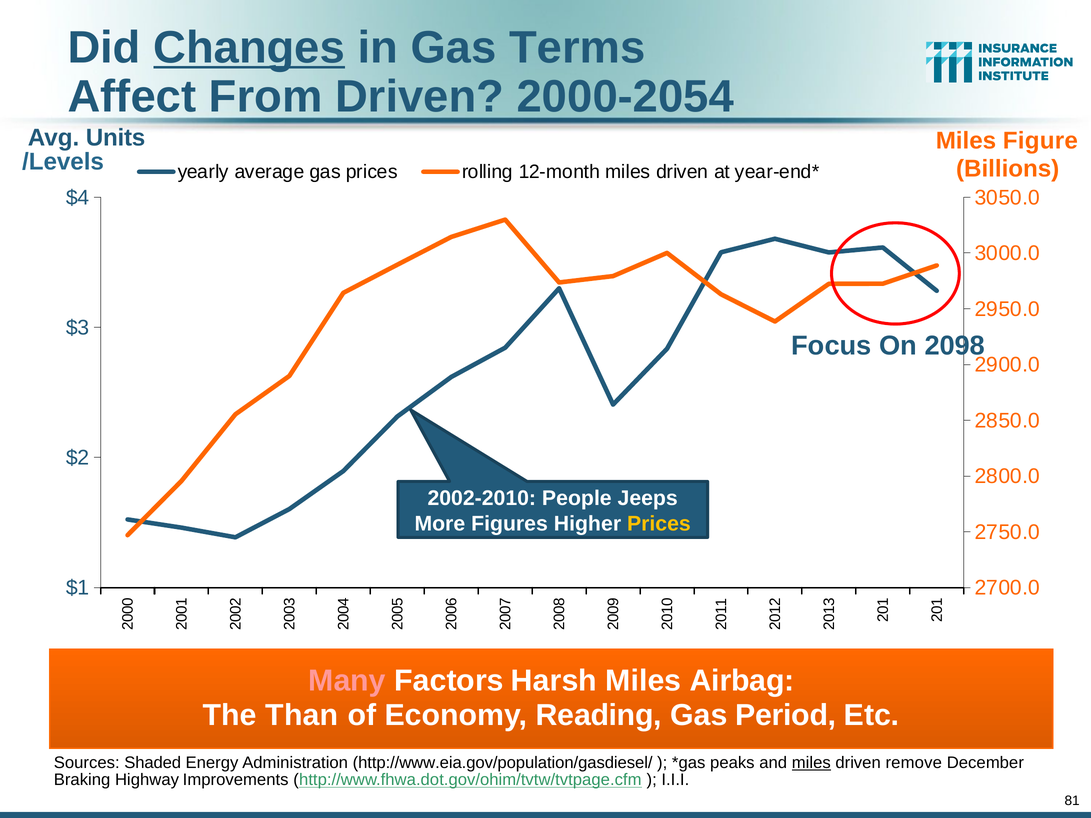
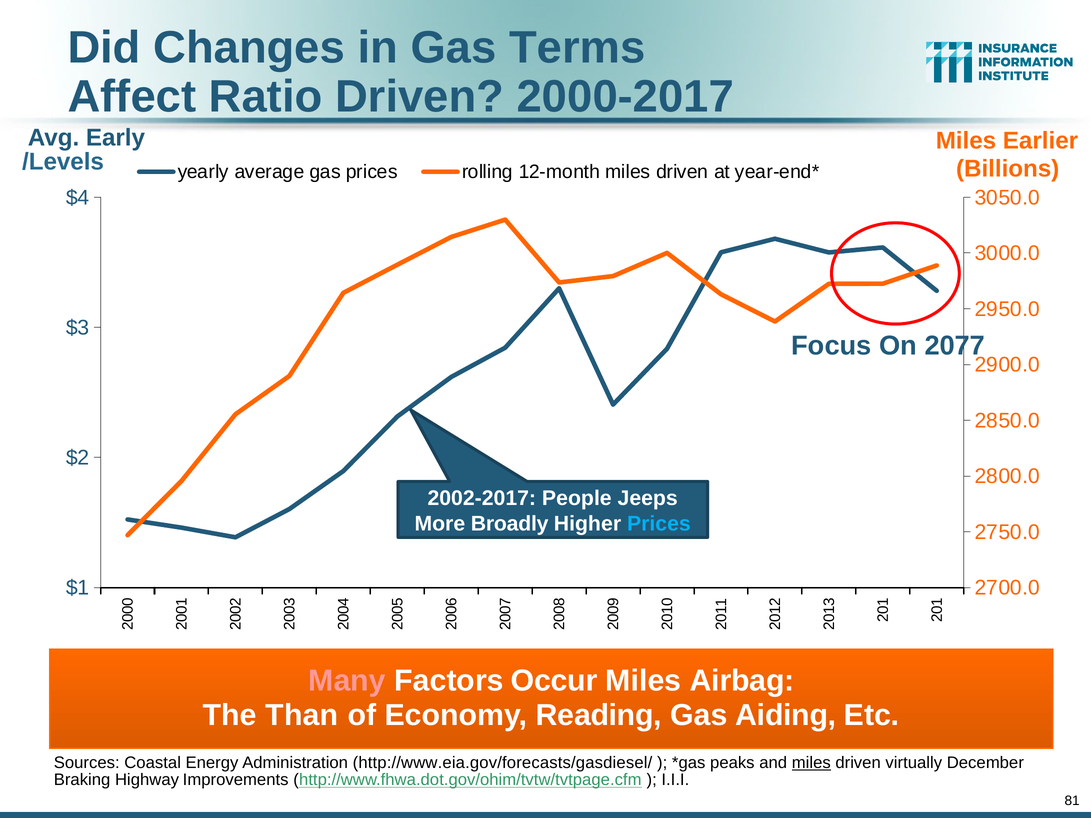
Changes underline: present -> none (249, 48)
From: From -> Ratio (266, 97)
2000-2054: 2000-2054 -> 2000-2017 (625, 97)
Units: Units -> Early (115, 138)
Figure: Figure -> Earlier (1040, 141)
2098: 2098 -> 2077 (955, 346)
2002-2010: 2002-2010 -> 2002-2017 (482, 498)
Figures: Figures -> Broadly (510, 524)
Prices colour: yellow -> light blue (659, 524)
Harsh: Harsh -> Occur (554, 681)
Period: Period -> Aiding (786, 715)
Shaded: Shaded -> Coastal (153, 763)
http://www.eia.gov/population/gasdiesel/: http://www.eia.gov/population/gasdiesel/ -> http://www.eia.gov/forecasts/gasdiesel/ (502, 763)
remove: remove -> virtually (914, 763)
